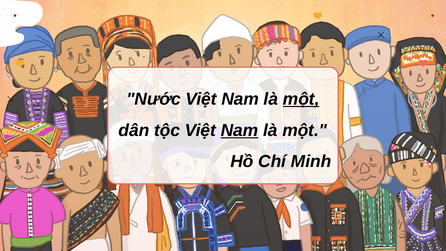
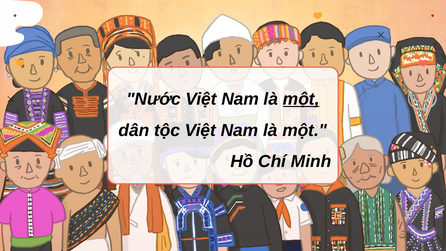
Nam underline: present -> none (240, 130)
